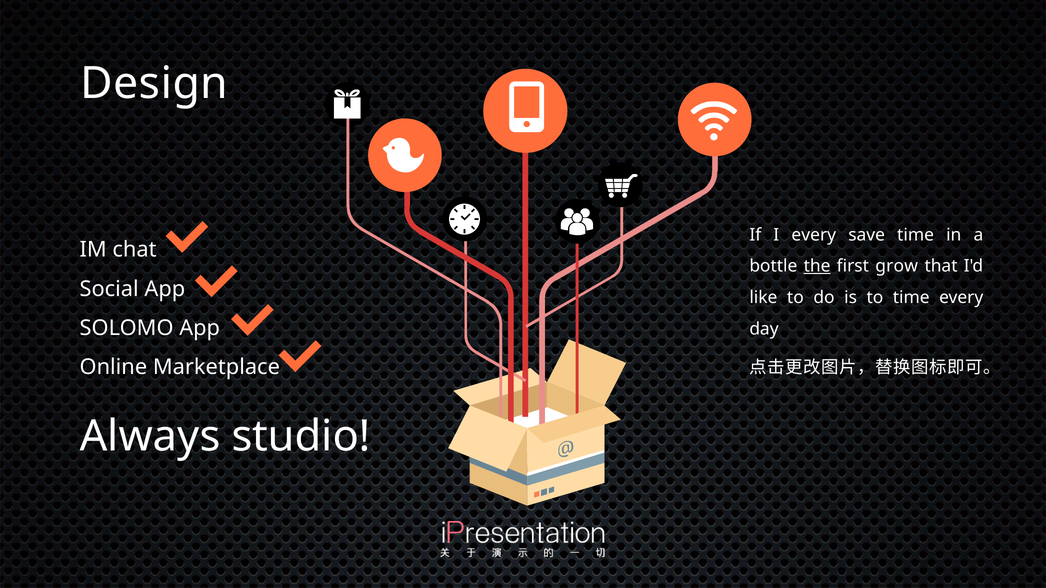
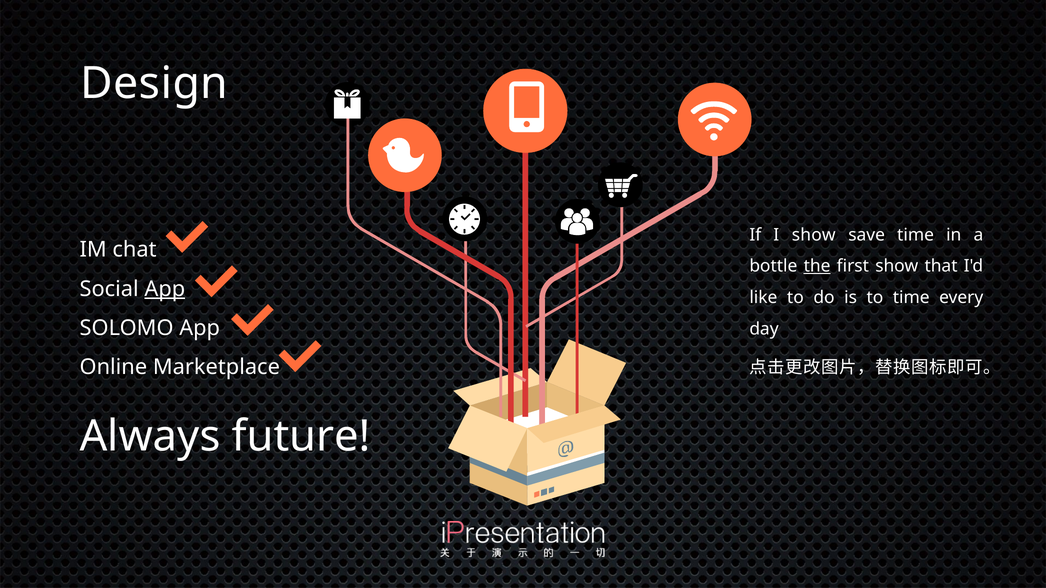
I every: every -> show (814, 235)
first grow: grow -> show (897, 266)
App underline: none -> present (165, 289)
studio: studio -> future (301, 437)
